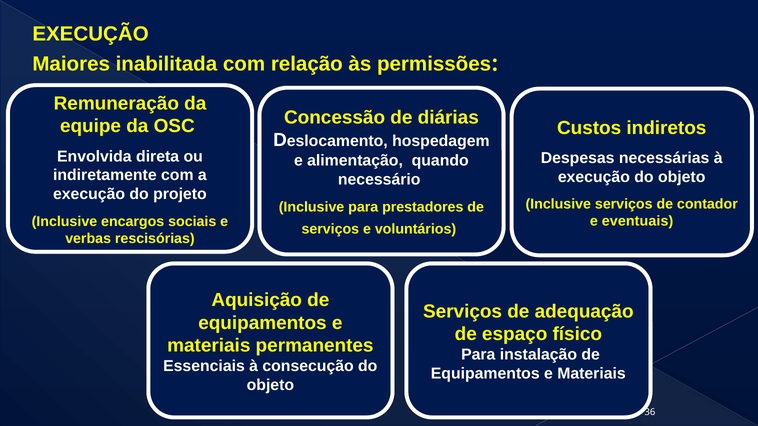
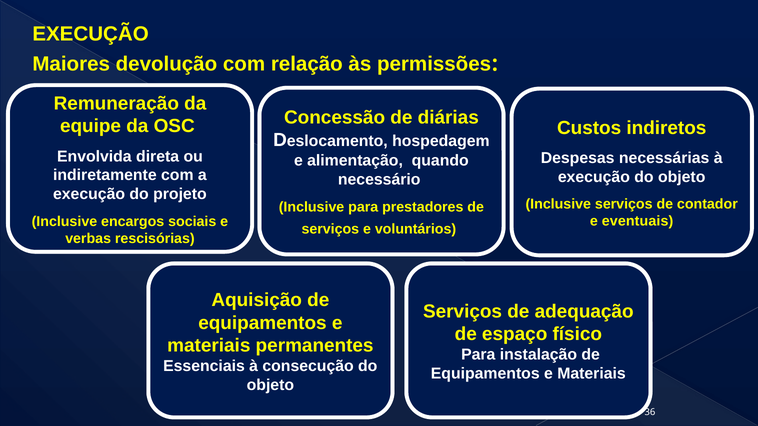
inabilitada: inabilitada -> devolução (166, 64)
